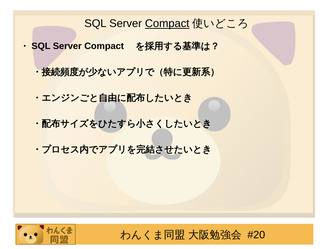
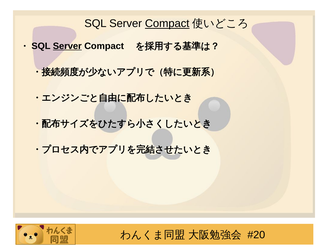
Server underline: none -> present (67, 46)
